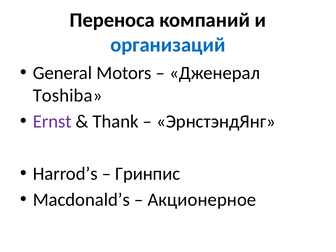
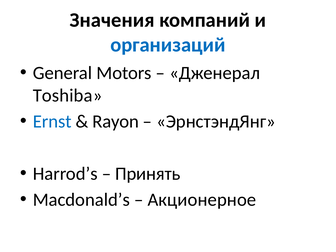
Переноса: Переноса -> Значения (112, 20)
Ernst colour: purple -> blue (52, 121)
Thank: Thank -> Rayon (116, 121)
Гринпис: Гринпис -> Принять (148, 174)
